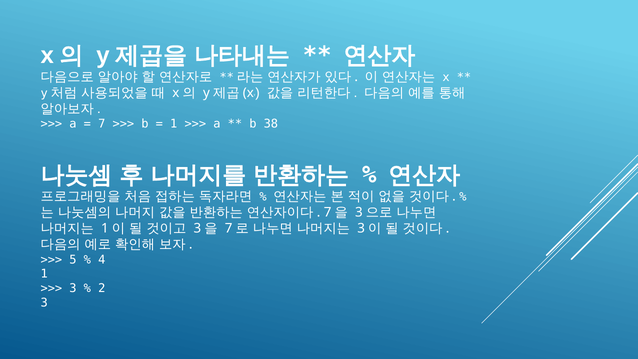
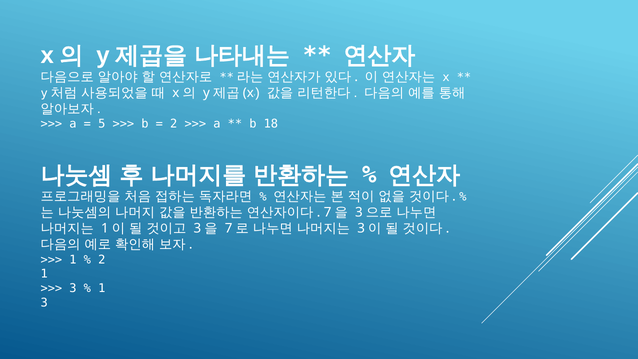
7: 7 -> 5 (102, 124)
1: 1 -> 2 (174, 124)
38: 38 -> 18 (271, 124)
5: 5 -> 1 (73, 259)
4: 4 -> 2 (102, 259)
2: 2 -> 1 (102, 288)
